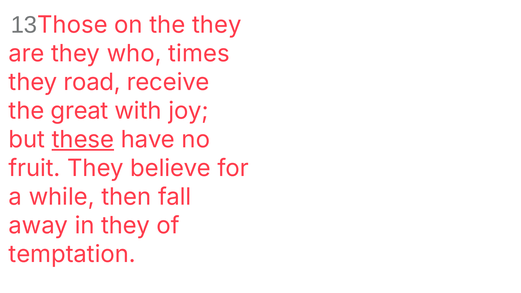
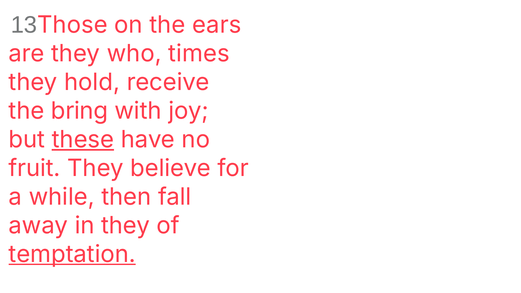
the they: they -> ears (217, 25)
road: road -> hold (92, 82)
great: great -> bring (80, 111)
temptation underline: none -> present (72, 254)
